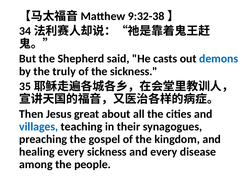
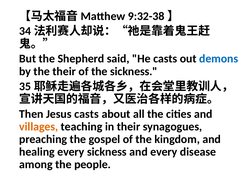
the truly: truly -> their (64, 72)
Jesus great: great -> casts (87, 114)
villages colour: blue -> orange (39, 127)
